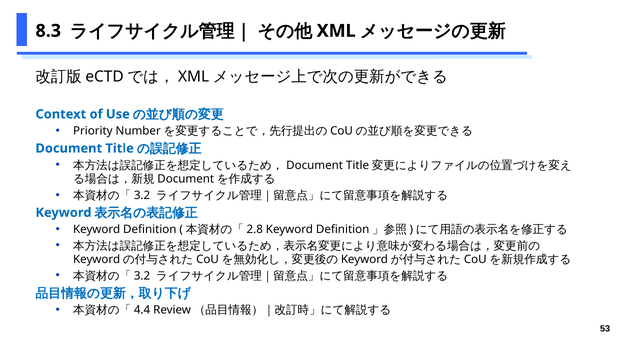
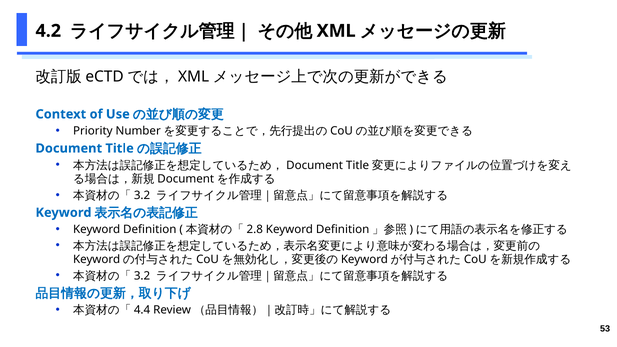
8.3: 8.3 -> 4.2 (48, 31)
